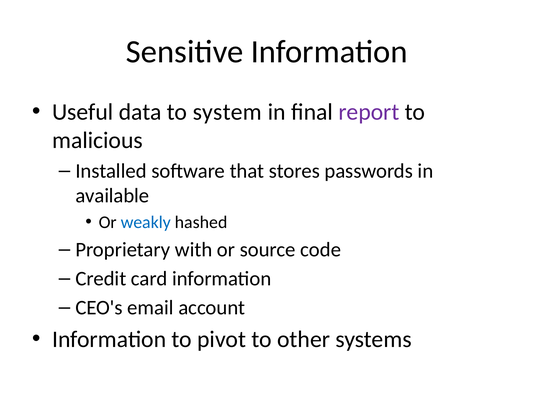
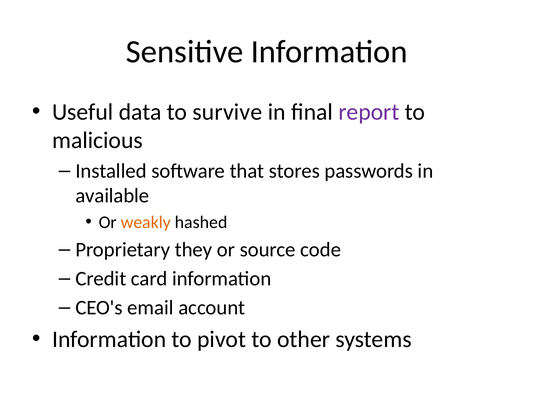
system: system -> survive (227, 112)
weakly colour: blue -> orange (146, 223)
with: with -> they (194, 250)
